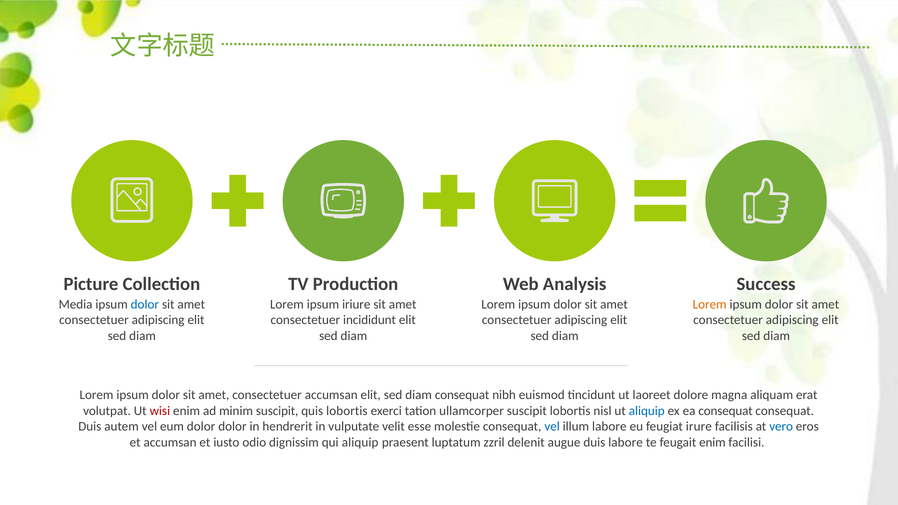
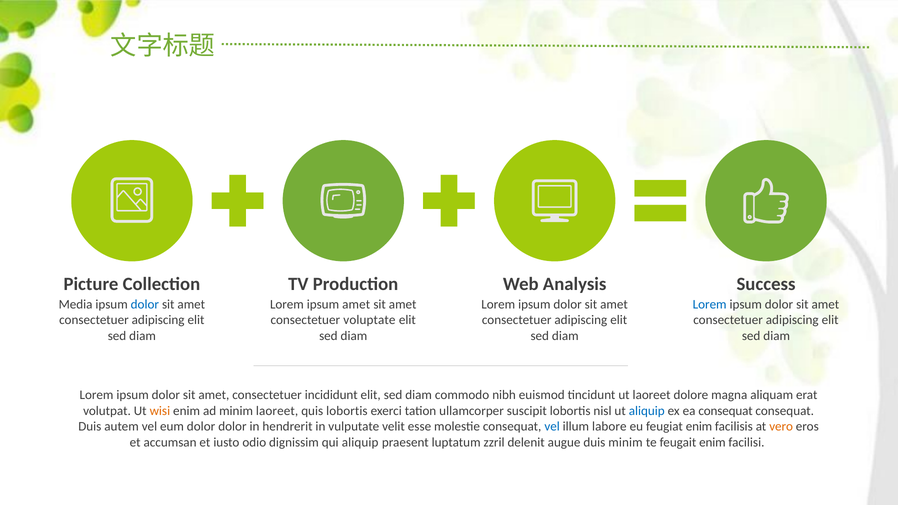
ipsum iriure: iriure -> amet (356, 305)
Lorem colour: orange -> blue (710, 305)
incididunt: incididunt -> voluptate (369, 320)
consectetuer accumsan: accumsan -> incididunt (331, 395)
diam consequat: consequat -> commodo (462, 395)
wisi colour: red -> orange (160, 411)
minim suscipit: suscipit -> laoreet (277, 411)
feugiat irure: irure -> enim (699, 427)
vero colour: blue -> orange (781, 427)
duis labore: labore -> minim (626, 442)
